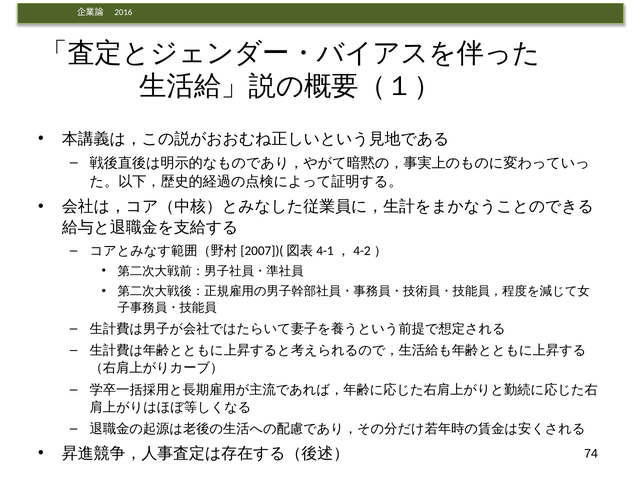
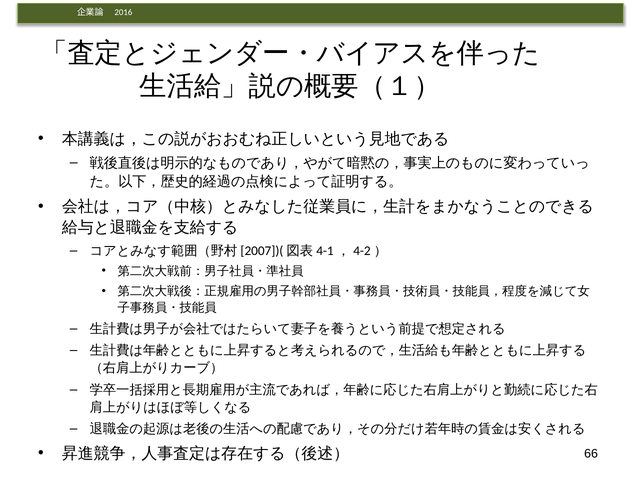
74: 74 -> 66 (591, 454)
